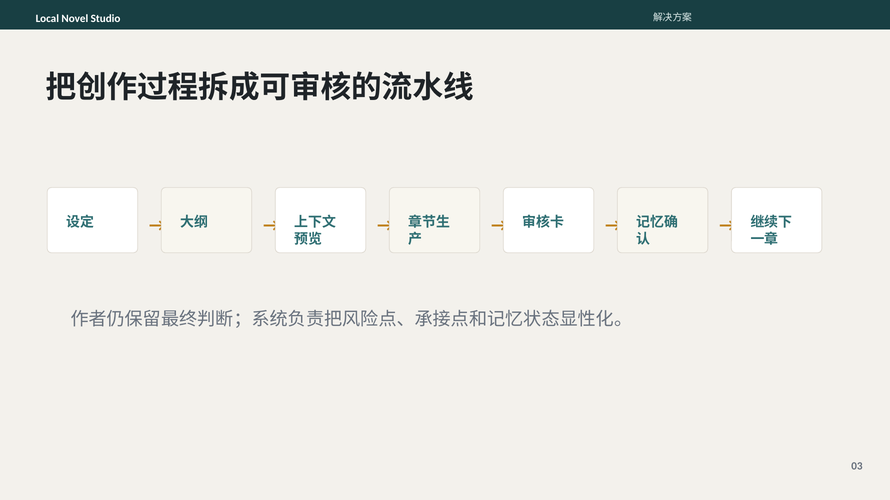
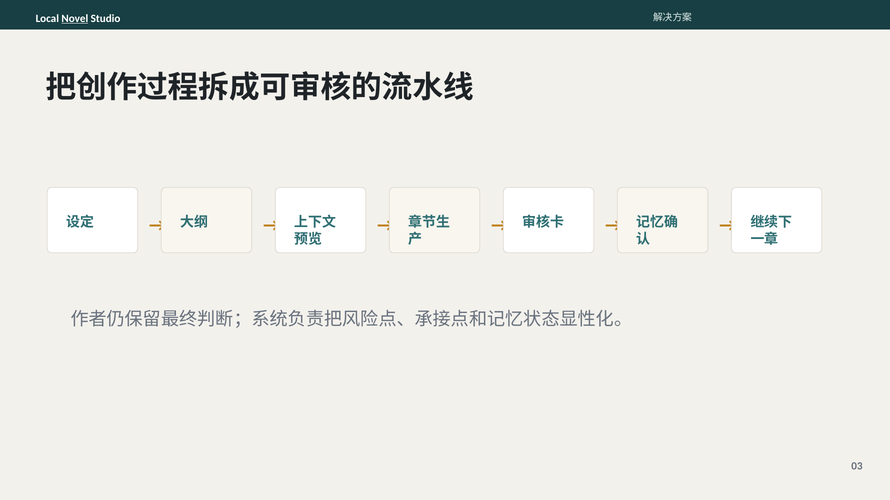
Novel underline: none -> present (75, 18)
